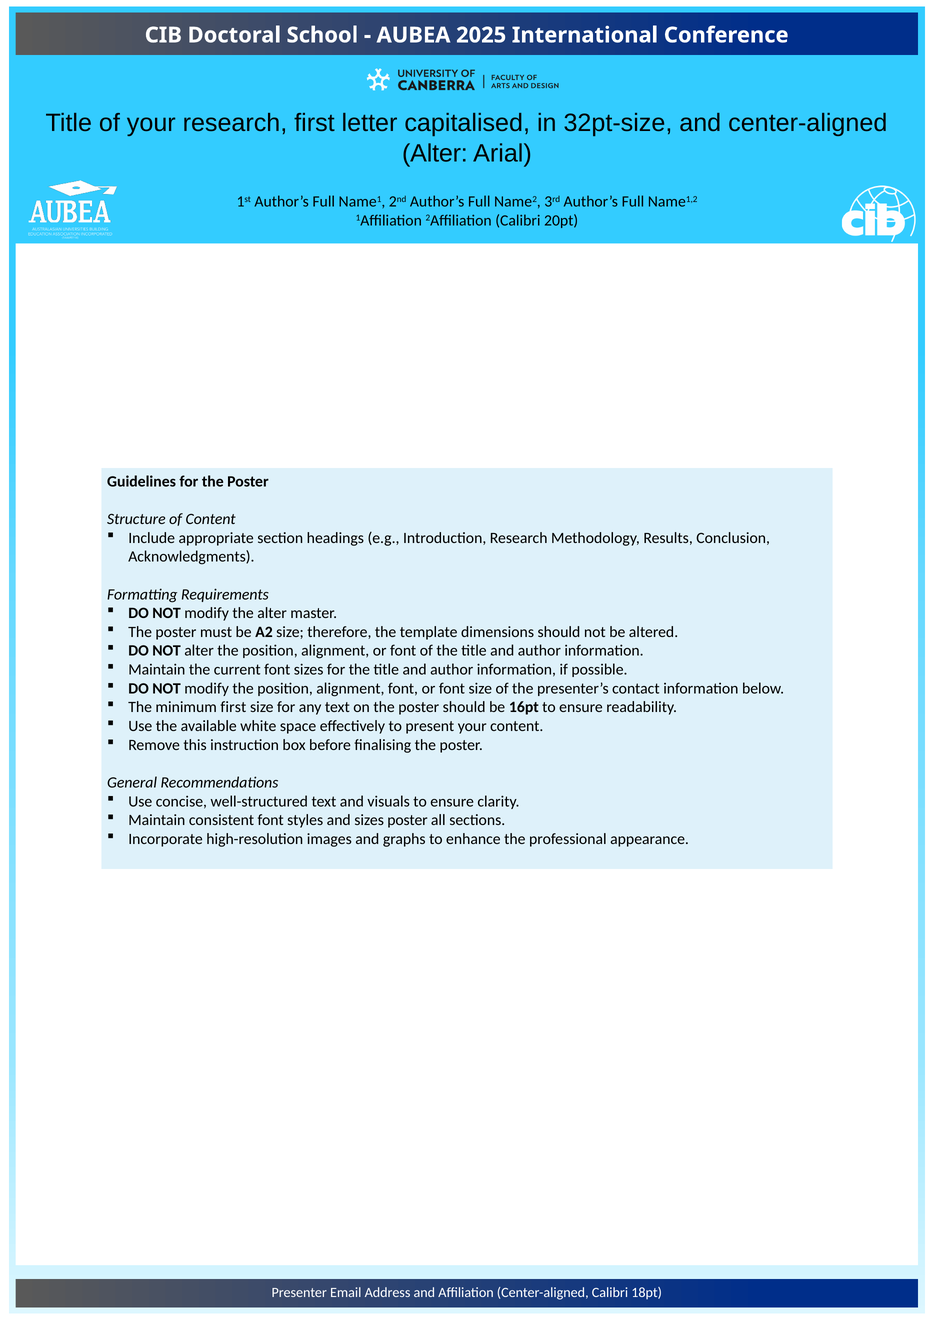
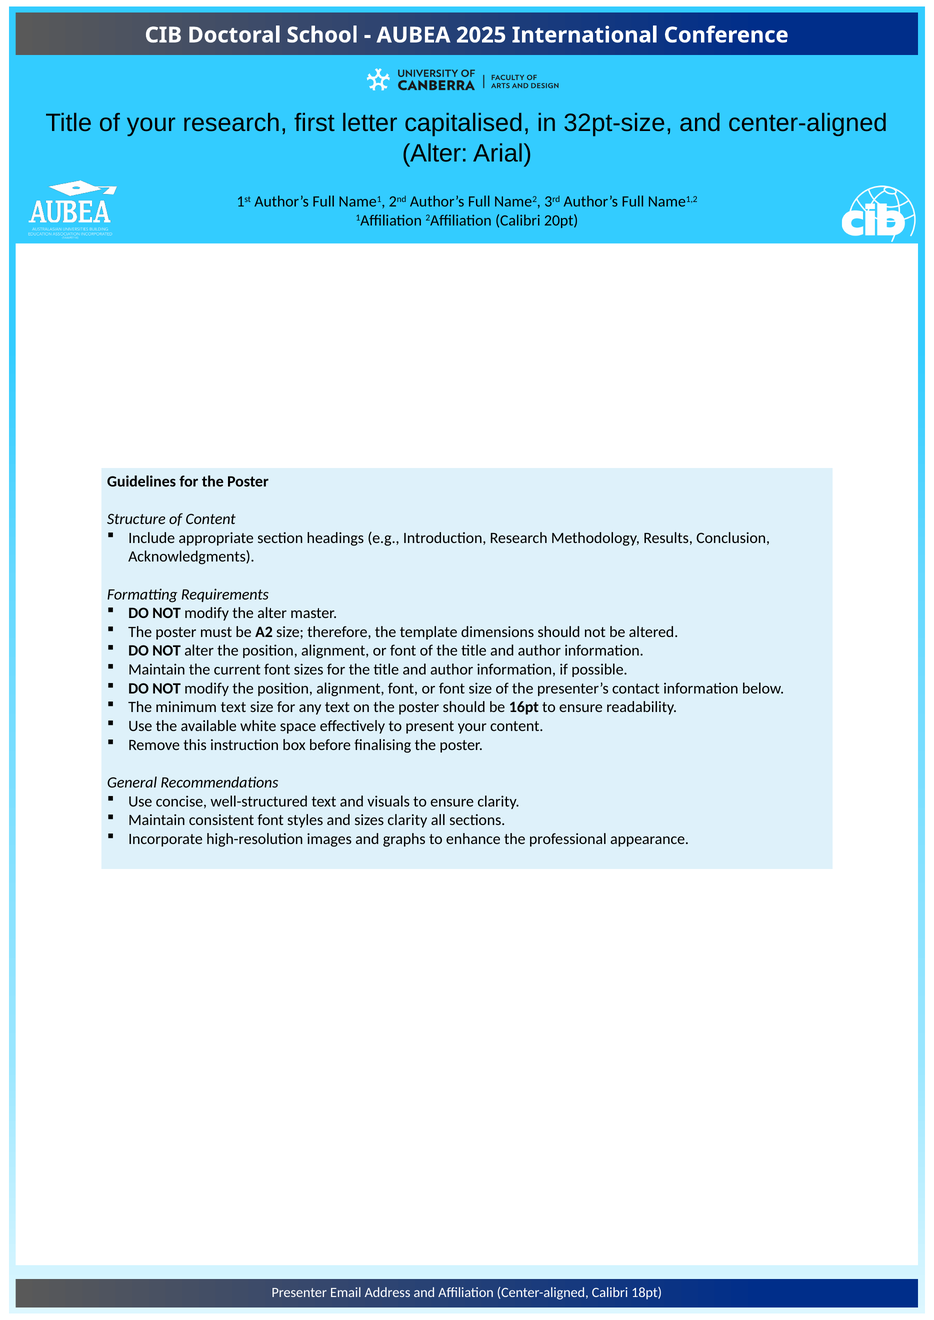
minimum first: first -> text (233, 708)
sizes poster: poster -> clarity (407, 821)
